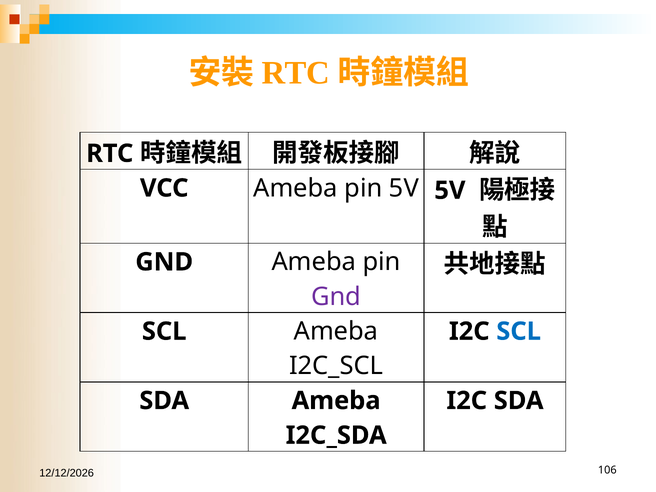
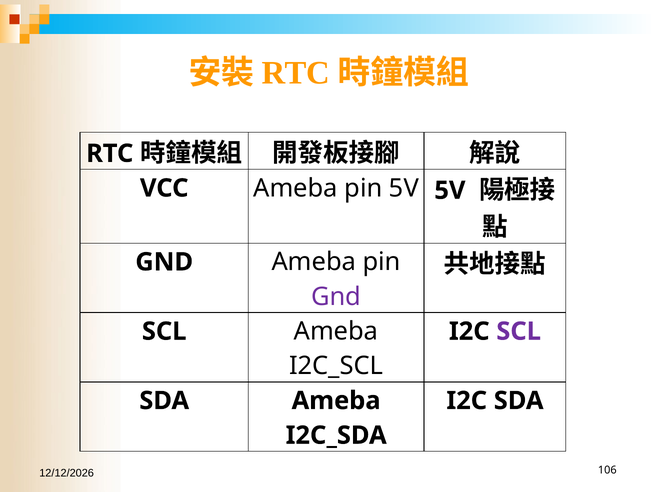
SCL colour: blue -> purple (519, 331)
